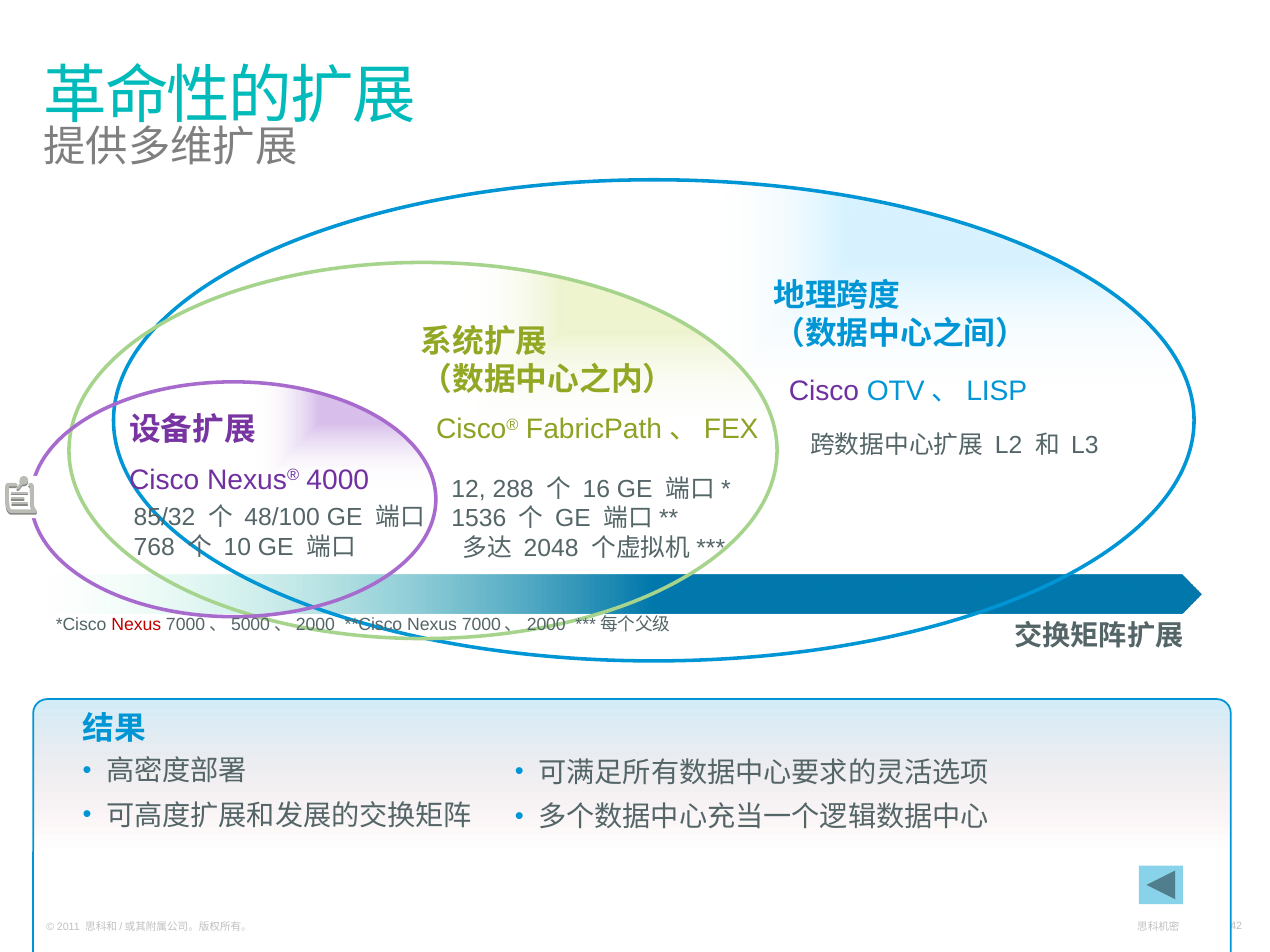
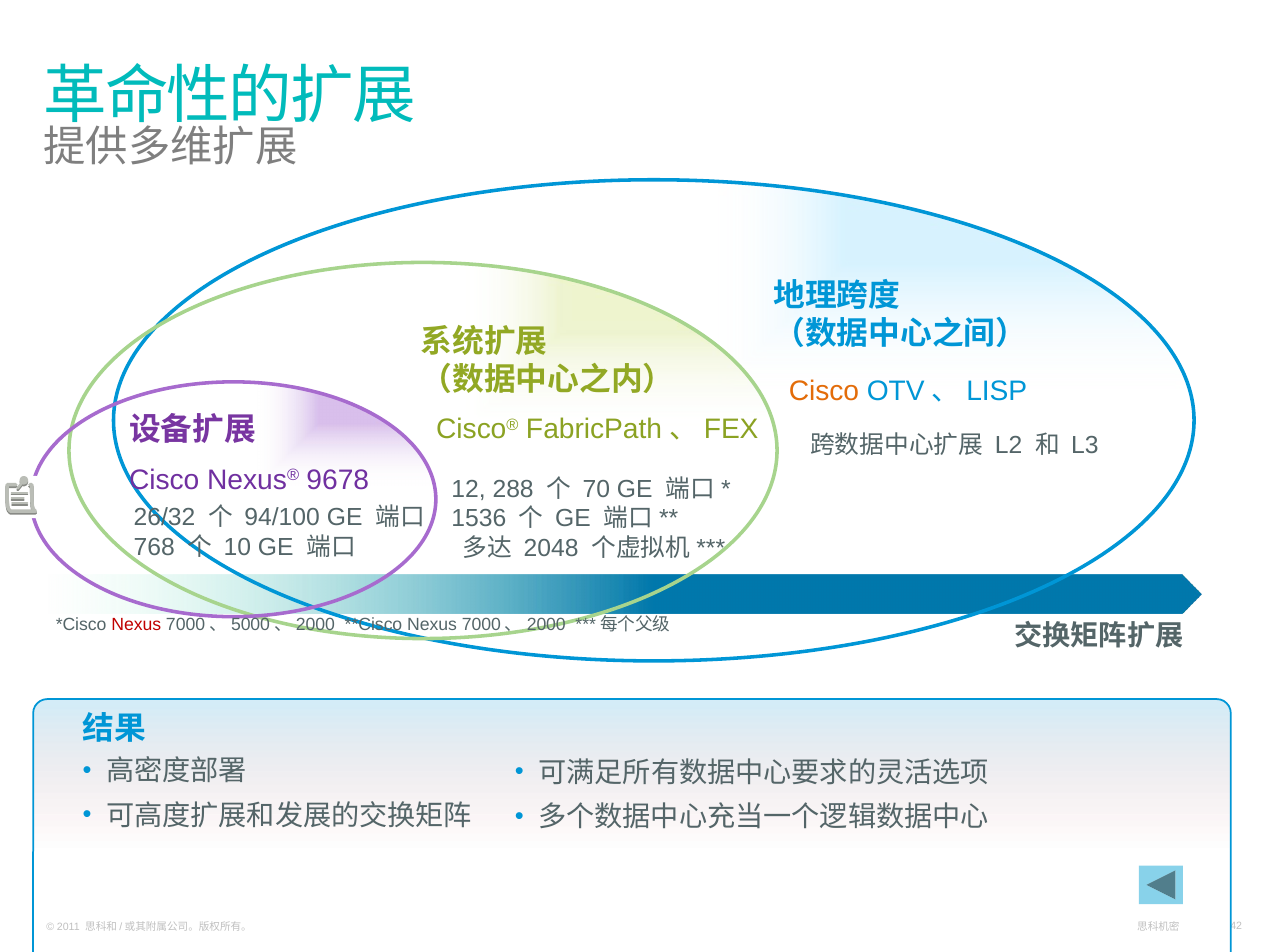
Cisco colour: purple -> orange (824, 391)
4000: 4000 -> 9678 (338, 480)
16: 16 -> 70 (596, 489)
85/32: 85/32 -> 26/32 (164, 518)
48/100: 48/100 -> 94/100 (282, 518)
